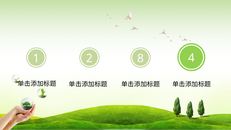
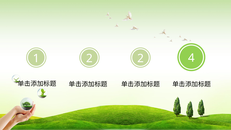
2 8: 8 -> 2 (141, 58)
